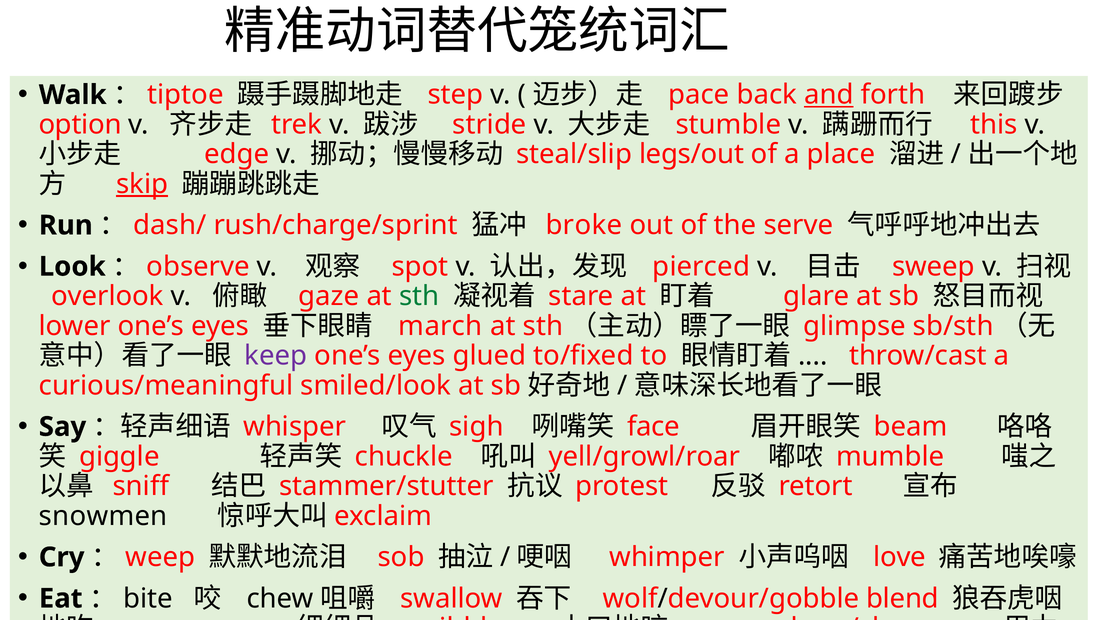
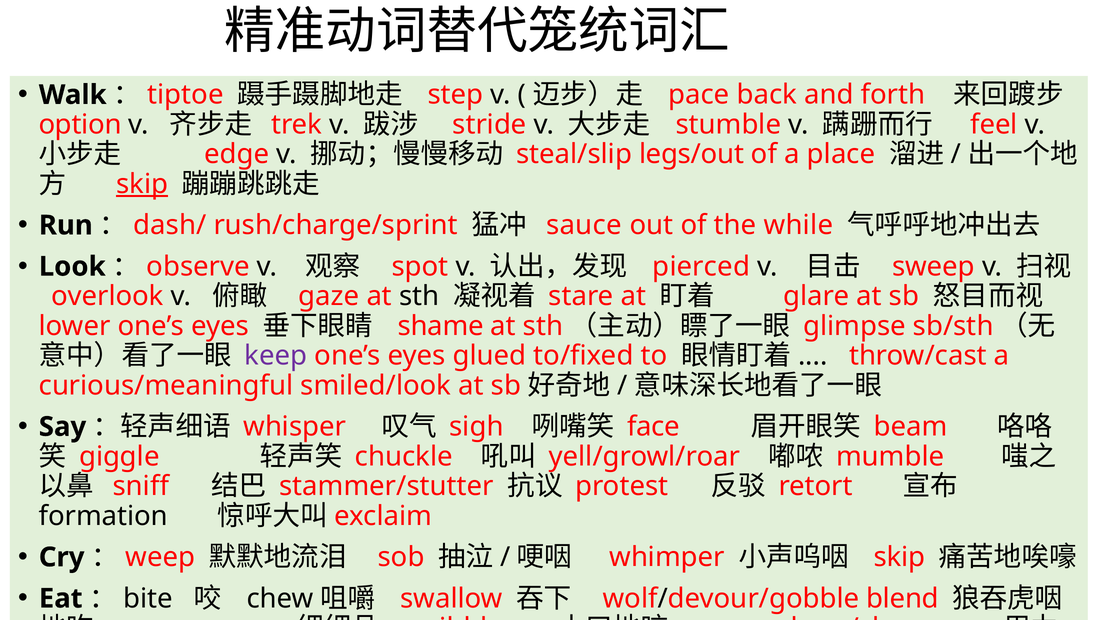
and underline: present -> none (829, 95)
this: this -> feel (994, 125)
broke: broke -> sauce (584, 225)
serve: serve -> while (798, 225)
sth colour: green -> black (419, 297)
march: march -> shame (441, 326)
snowmen: snowmen -> formation (103, 516)
love: love -> skip (900, 558)
